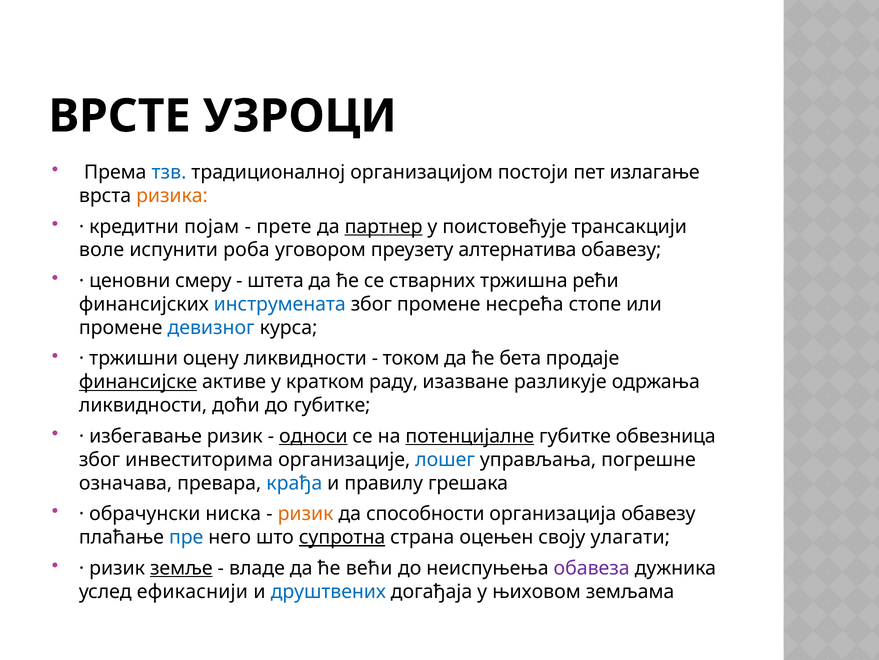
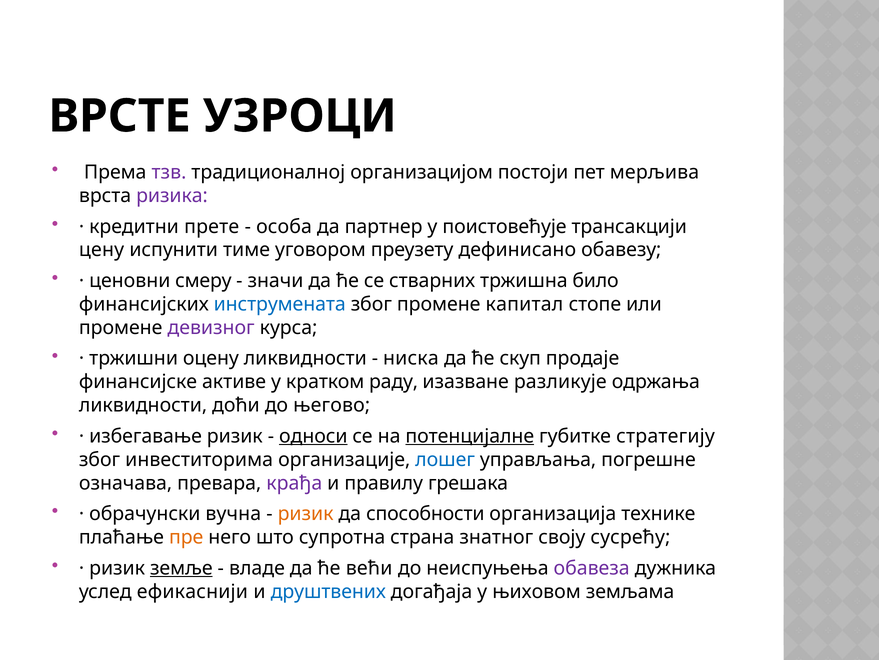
тзв colour: blue -> purple (169, 172)
излагање: излагање -> мерљива (655, 172)
ризика colour: orange -> purple (172, 196)
појам: појам -> прете (212, 226)
прете: прете -> особа (284, 226)
партнер underline: present -> none (384, 226)
воле: воле -> цену (102, 250)
роба: роба -> тиме (247, 250)
алтернатива: алтернатива -> дефинисано (517, 250)
штета: штета -> значи (275, 281)
рећи: рећи -> било (596, 281)
несрећа: несрећа -> капитал (524, 304)
девизног colour: blue -> purple (211, 327)
током: током -> ниска (411, 358)
бета: бета -> скуп (520, 358)
финансијске underline: present -> none (138, 382)
до губитке: губитке -> његово (332, 405)
обвезница: обвезница -> стратегију (666, 436)
крађа colour: blue -> purple (294, 483)
ниска: ниска -> вучна (233, 513)
организација обавезу: обавезу -> технике (658, 513)
пре colour: blue -> orange (186, 537)
супротна underline: present -> none (342, 537)
оцењен: оцењен -> знатног (496, 537)
улагати: улагати -> сусрећу (630, 537)
